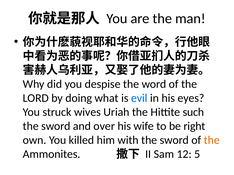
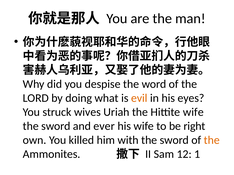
evil colour: blue -> orange (139, 98)
Hittite such: such -> wife (193, 112)
over: over -> ever (104, 126)
5: 5 -> 1 (197, 154)
